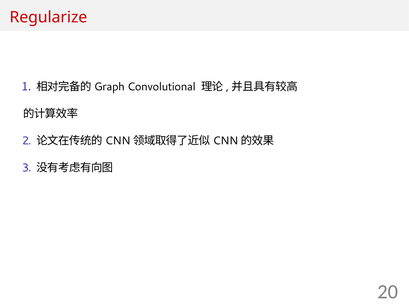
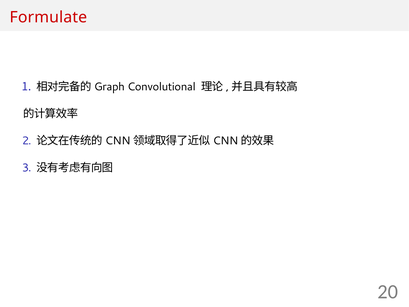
Regularize: Regularize -> Formulate (48, 17)
